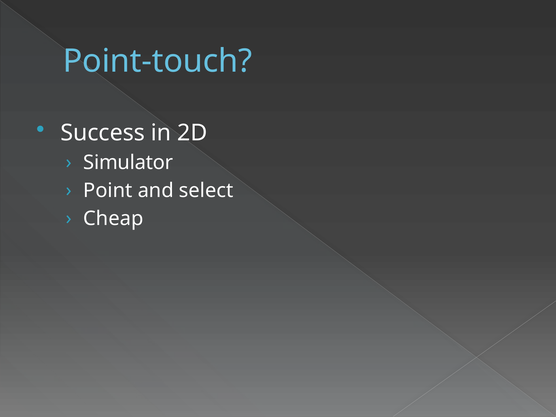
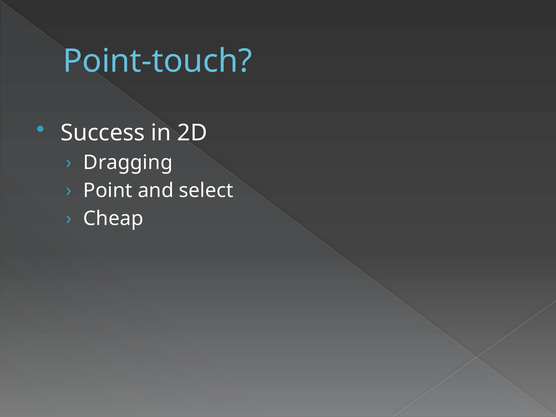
Simulator: Simulator -> Dragging (128, 162)
